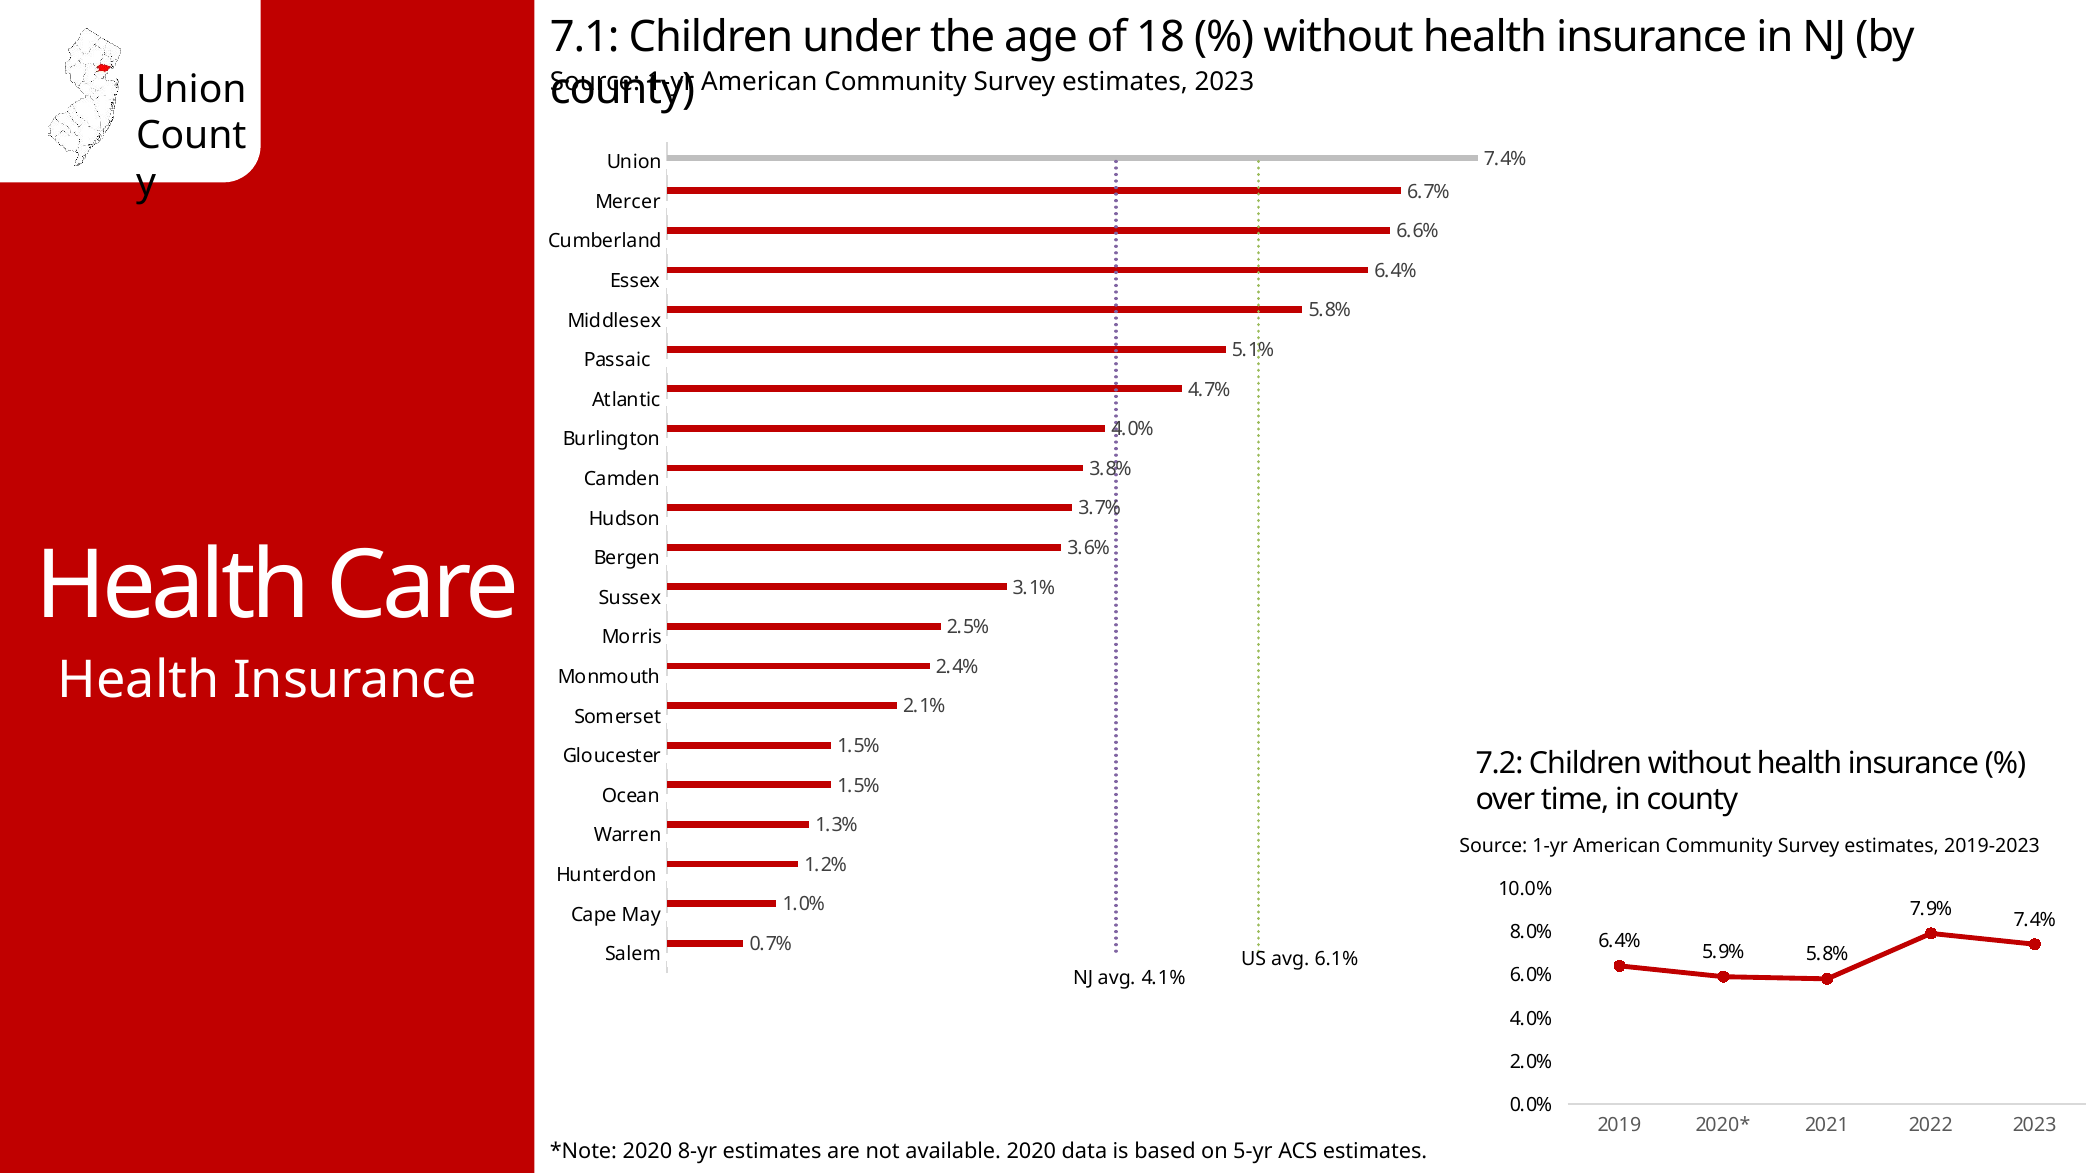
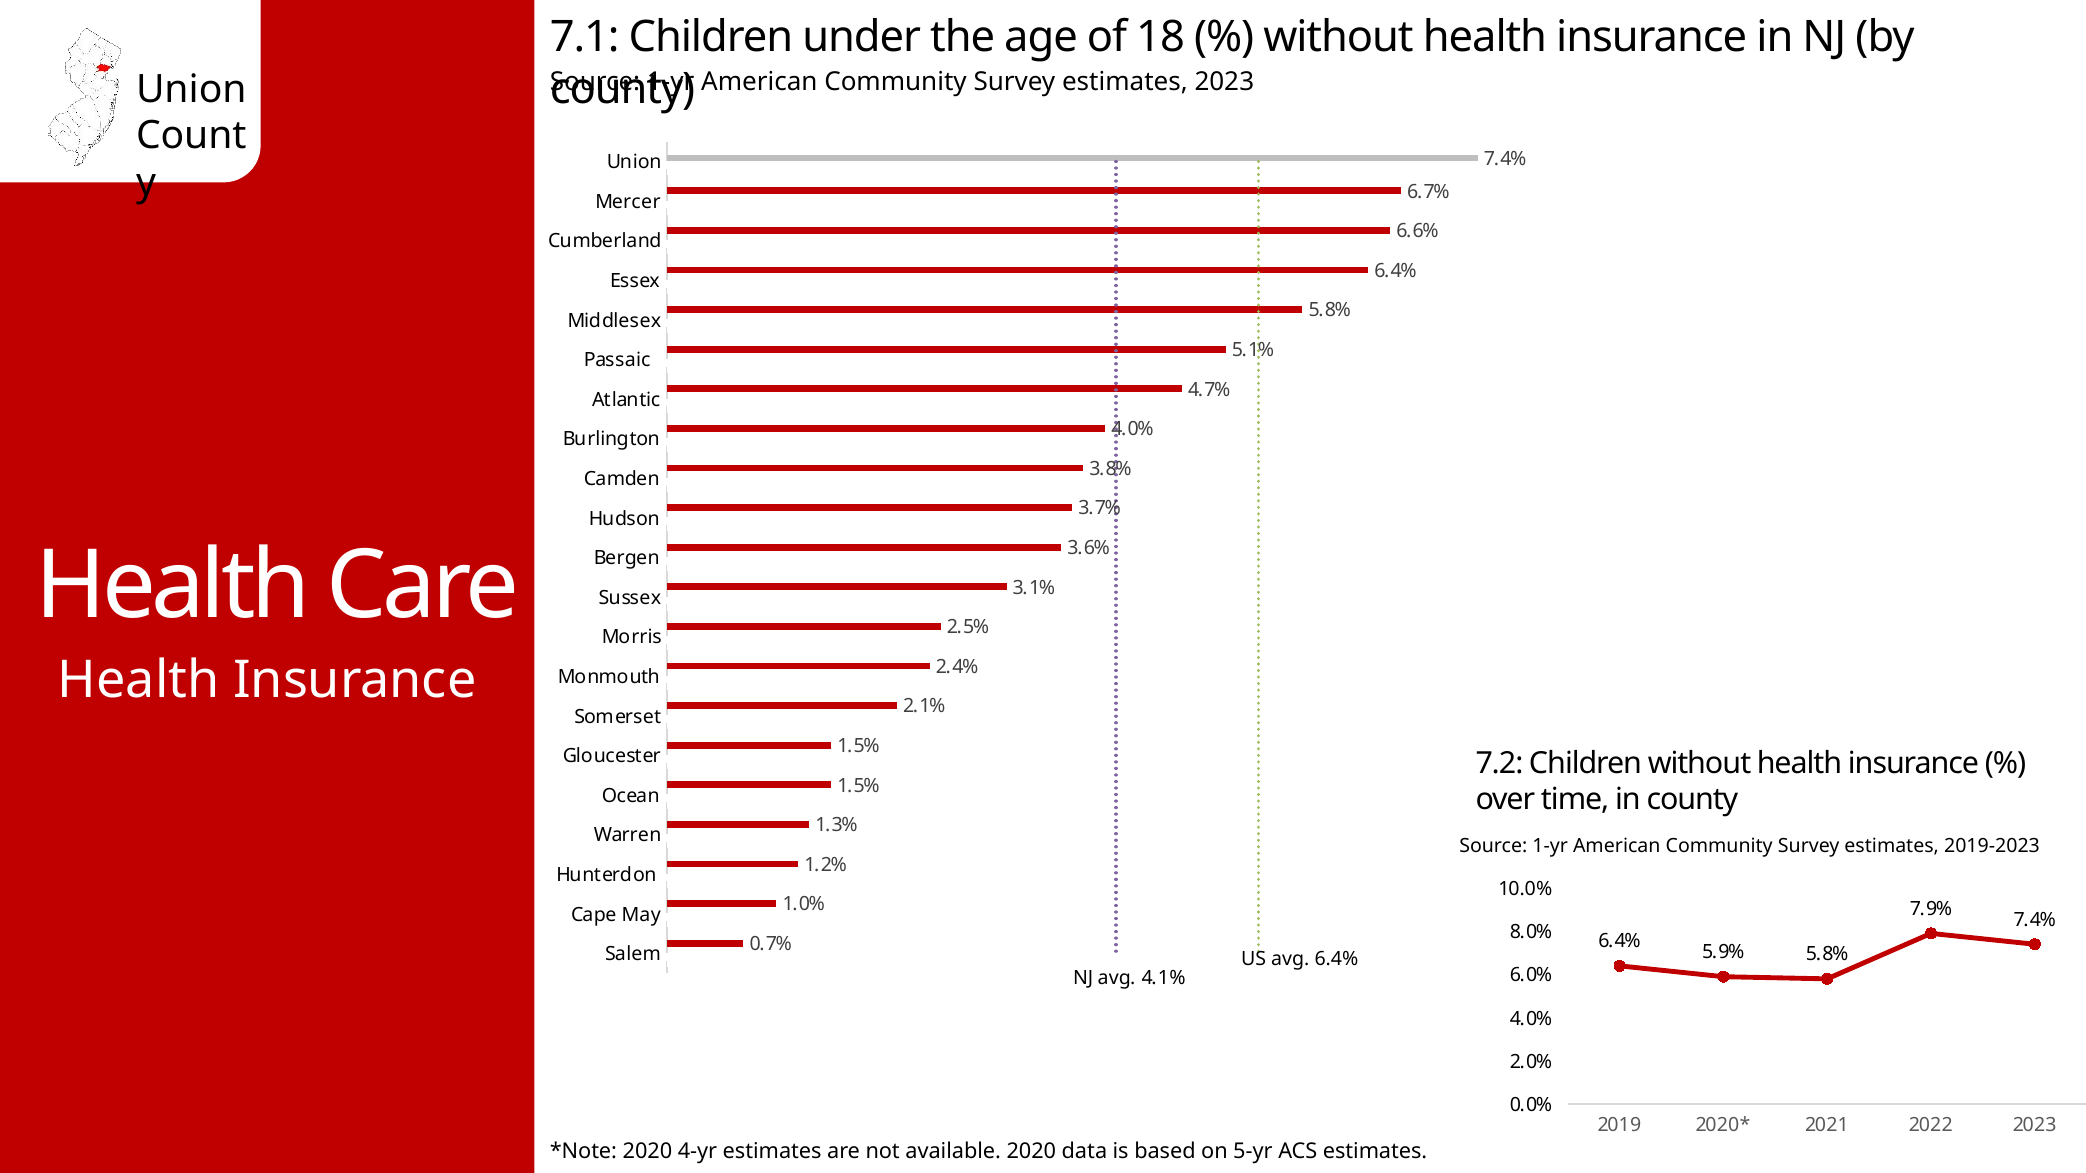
avg 6.1%: 6.1% -> 6.4% (1336, 959)
8-yr: 8-yr -> 4-yr (698, 1152)
